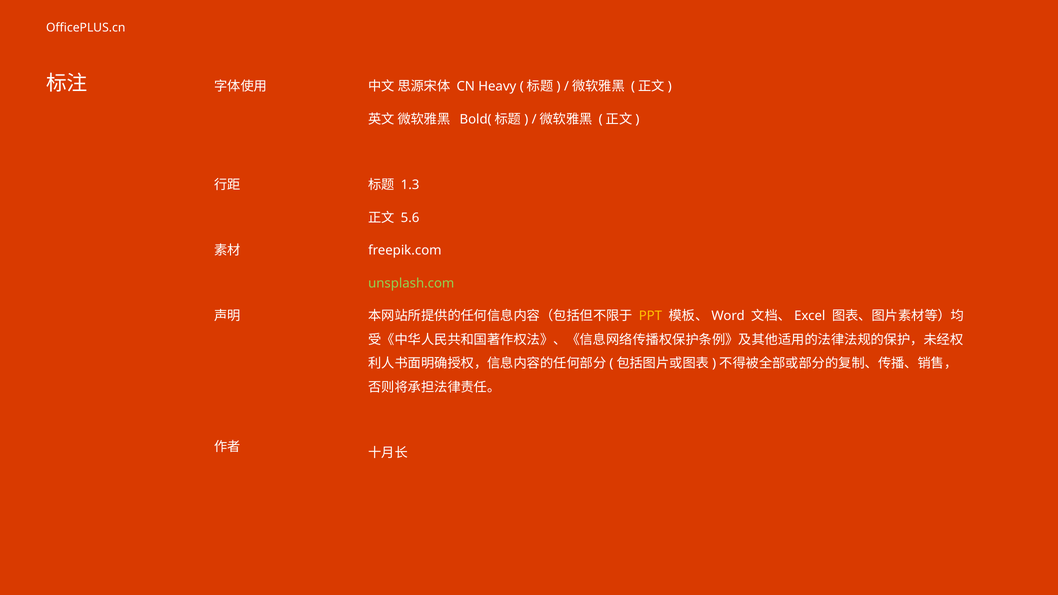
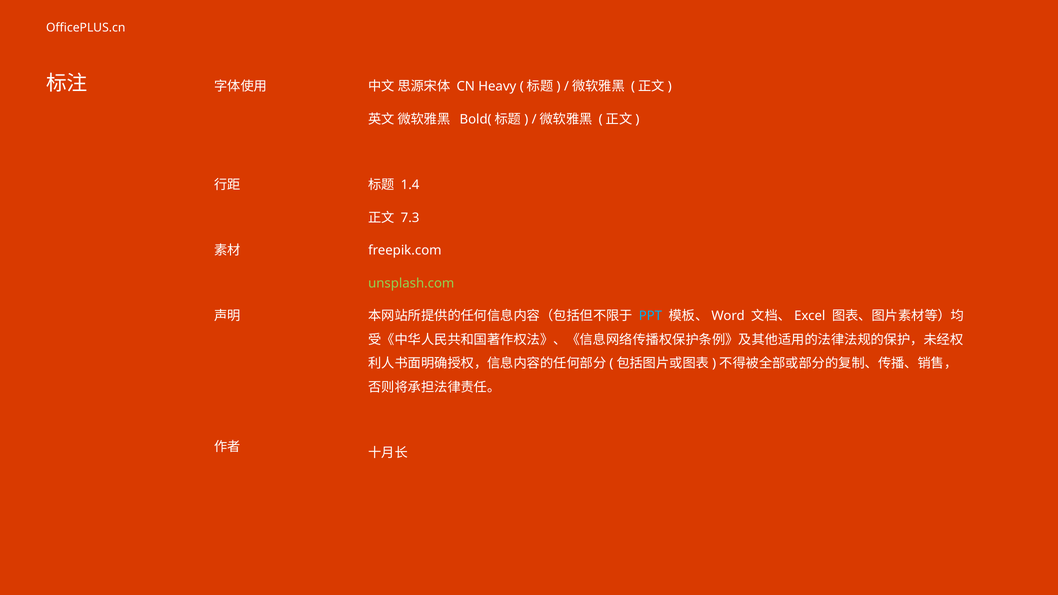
1.3: 1.3 -> 1.4 (410, 185)
5.6: 5.6 -> 7.3 (410, 218)
PPT colour: yellow -> light blue (650, 316)
